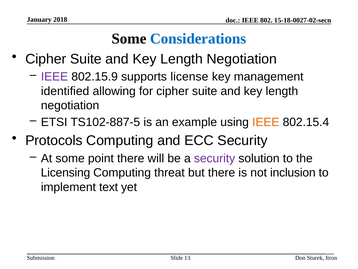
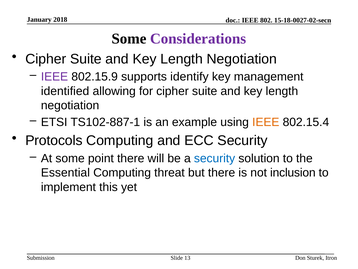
Considerations colour: blue -> purple (198, 39)
license: license -> identify (189, 77)
TS102-887-5: TS102-887-5 -> TS102-887-1 (105, 122)
security colour: purple -> blue (215, 158)
Licensing: Licensing -> Essential (65, 172)
text: text -> this (109, 187)
